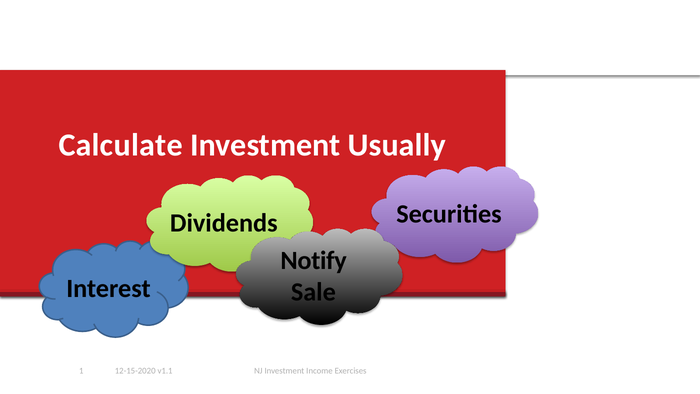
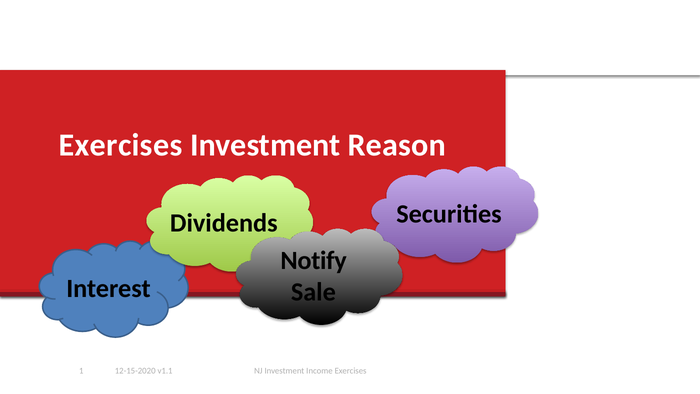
Calculate: Calculate -> Exercises (121, 145)
Usually: Usually -> Reason (397, 145)
